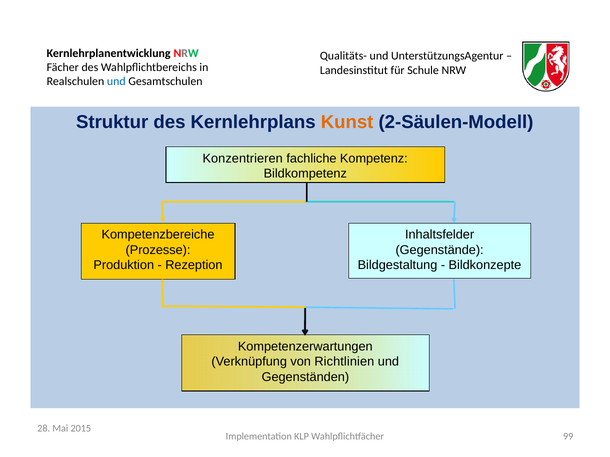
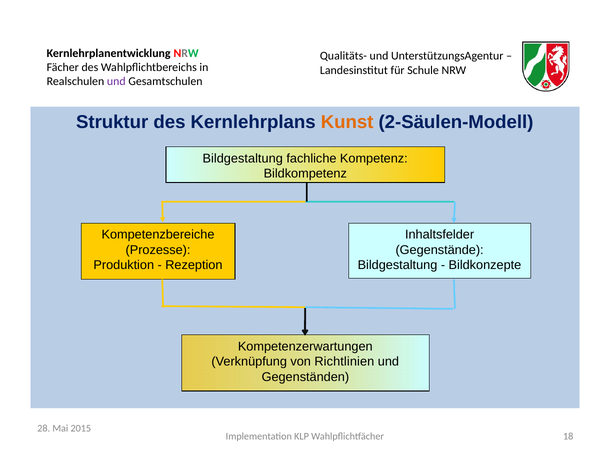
und colour: blue -> purple (116, 82)
Konzentrieren: Konzentrieren -> Bildgestaltung (243, 159)
99: 99 -> 18 (568, 437)
